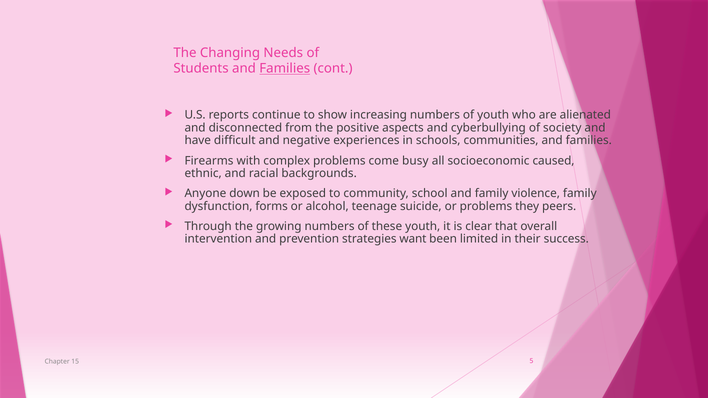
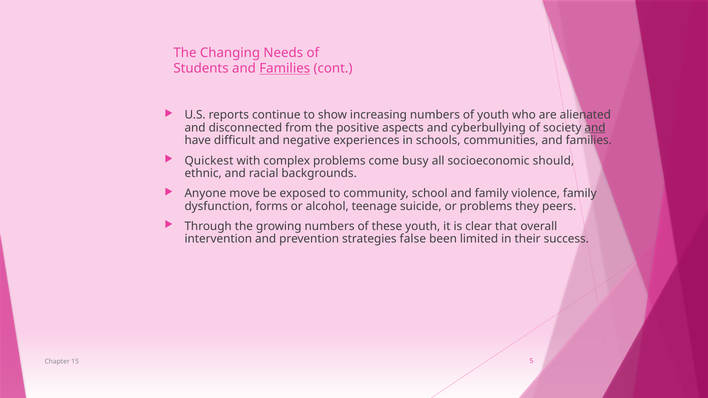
and underline: none -> present (595, 128)
Firearms: Firearms -> Quickest (209, 161)
caused: caused -> should (553, 161)
down: down -> move (245, 194)
want: want -> false (413, 239)
